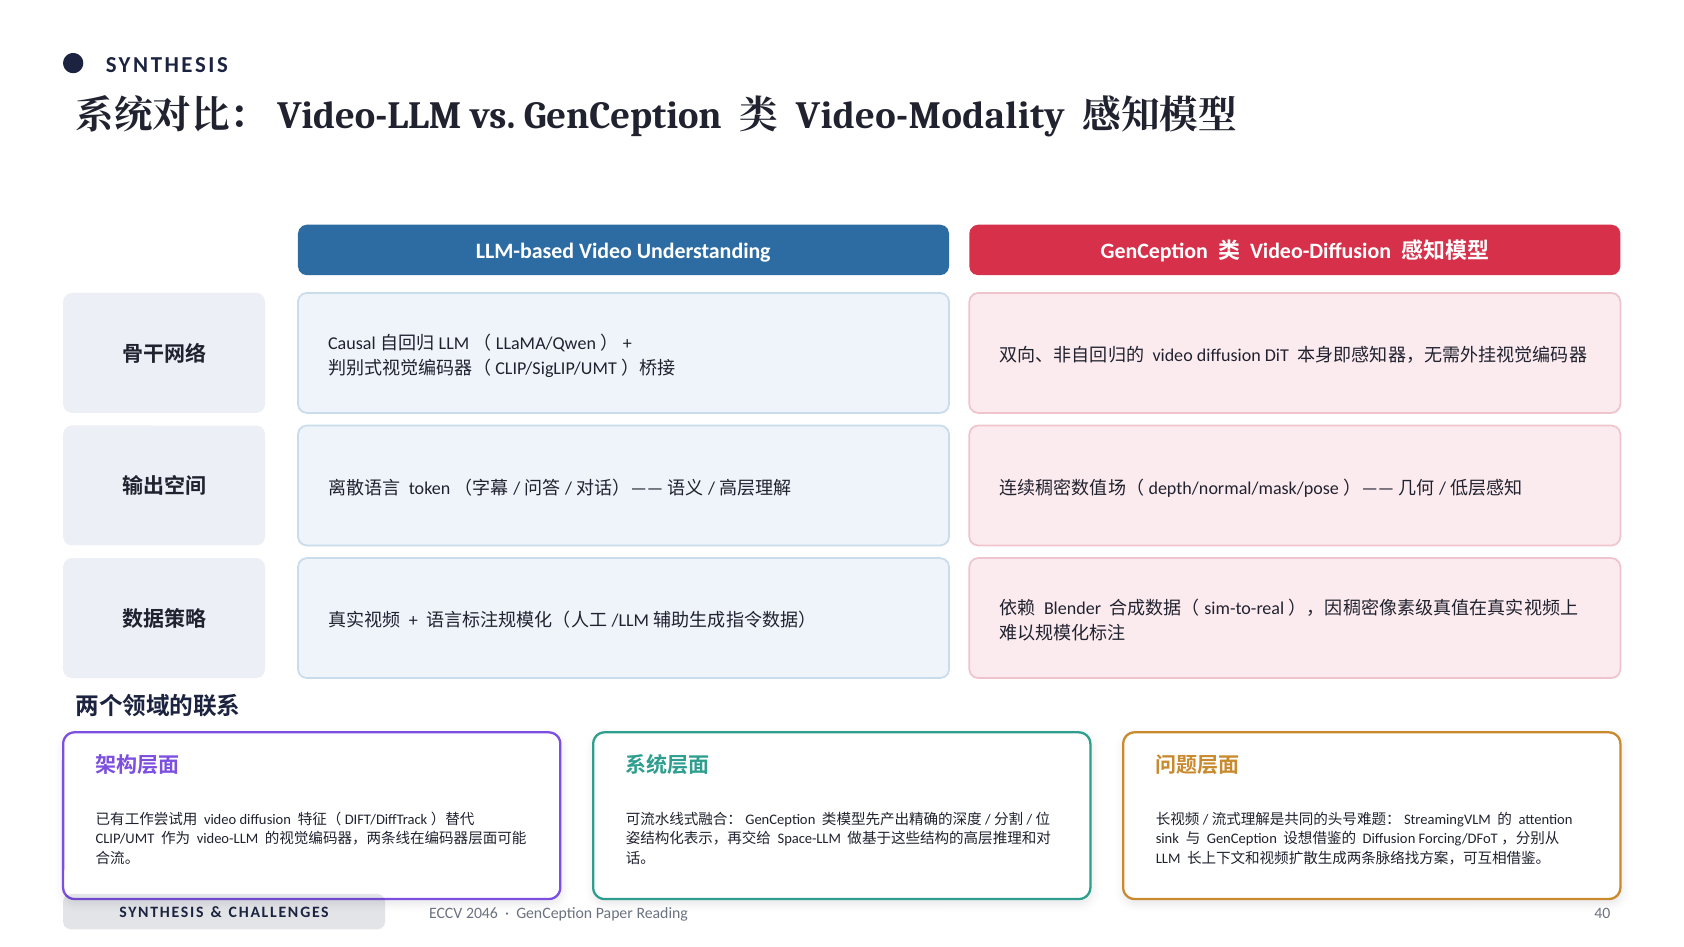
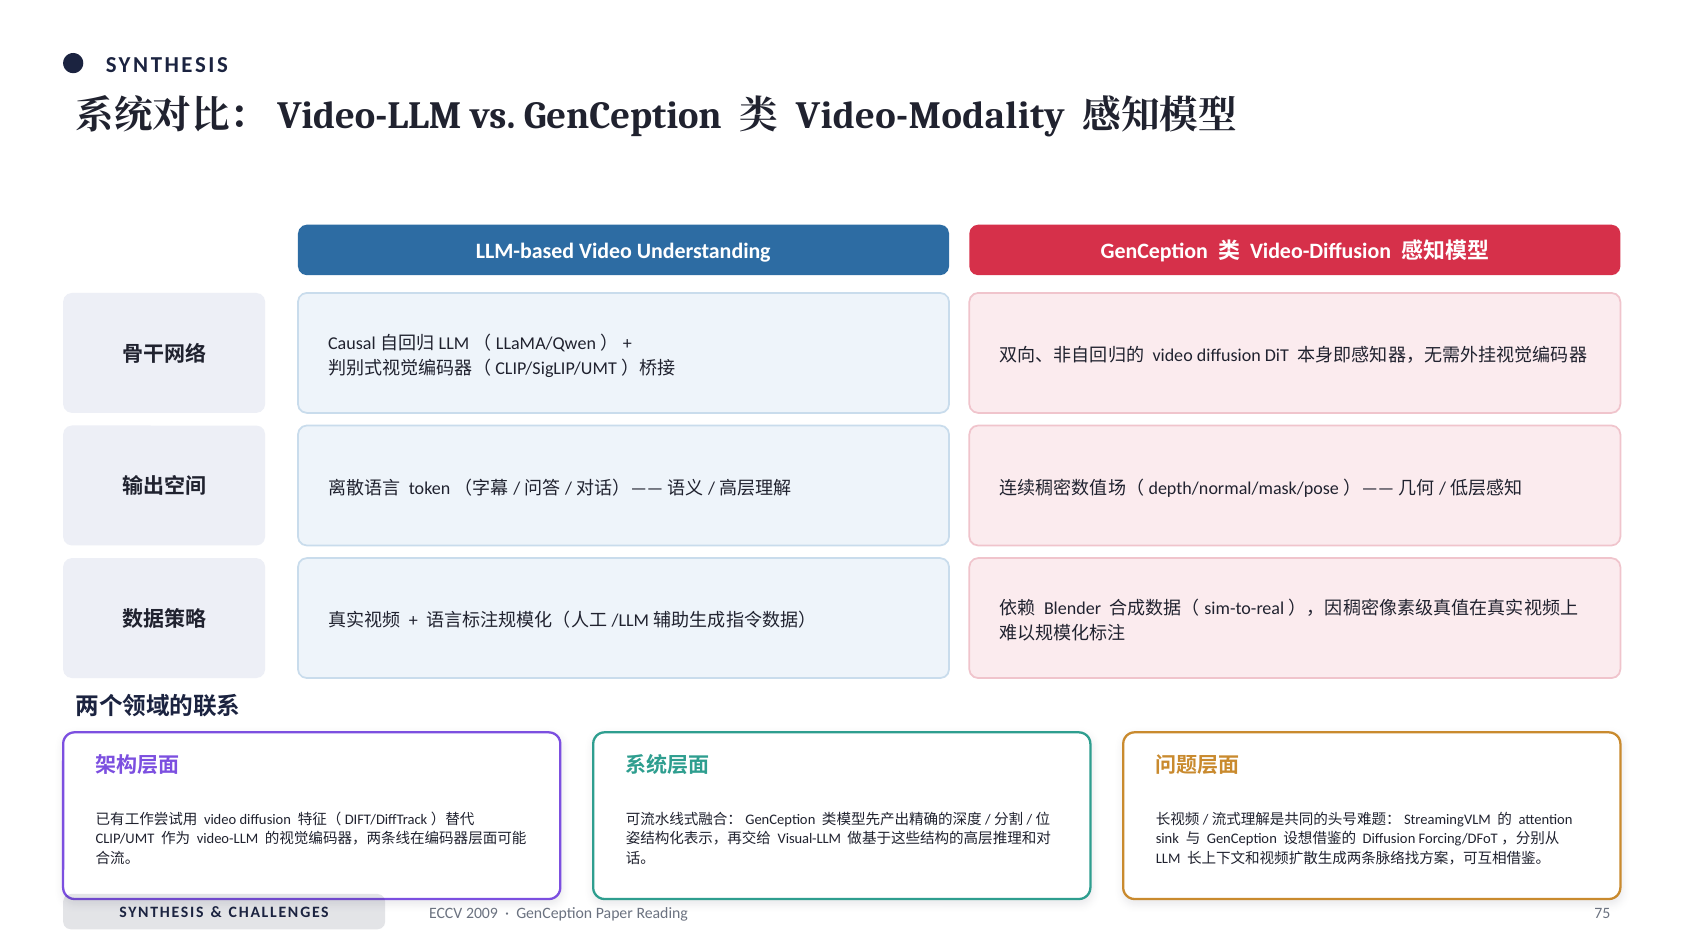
Space-LLM: Space-LLM -> Visual-LLM (809, 839)
2046: 2046 -> 2009 (482, 914)
40: 40 -> 75 (1602, 914)
